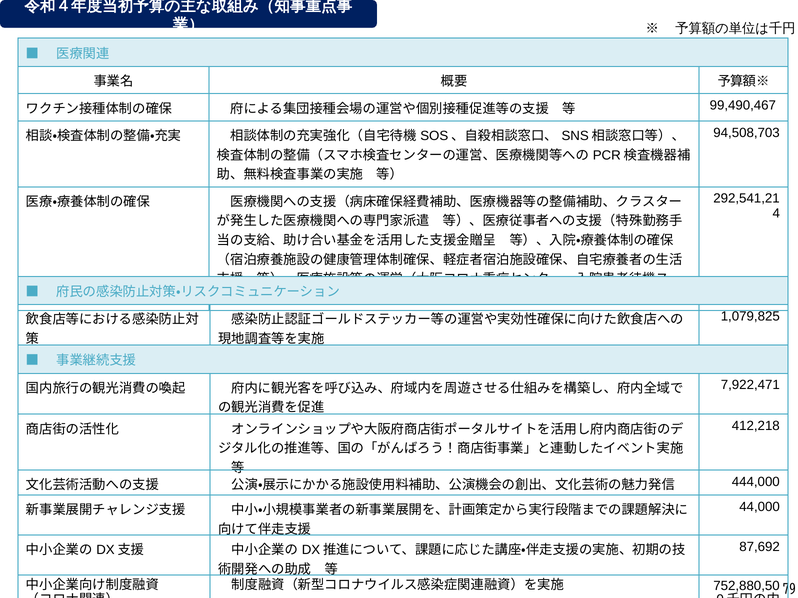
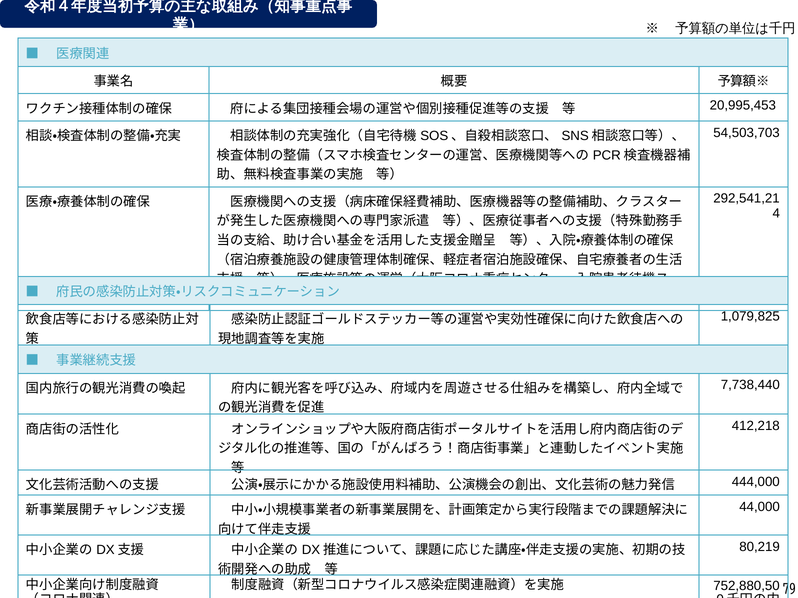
99,490,467: 99,490,467 -> 20,995,453 (743, 105)
94,508,703: 94,508,703 -> 54,503,703 (747, 133)
7,922,471: 7,922,471 -> 7,738,440 (750, 385)
87,692: 87,692 -> 80,219 (760, 547)
